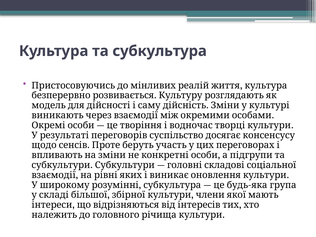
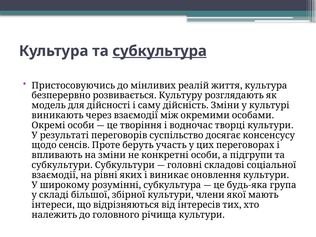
субкультура underline: none -> present (160, 51)
